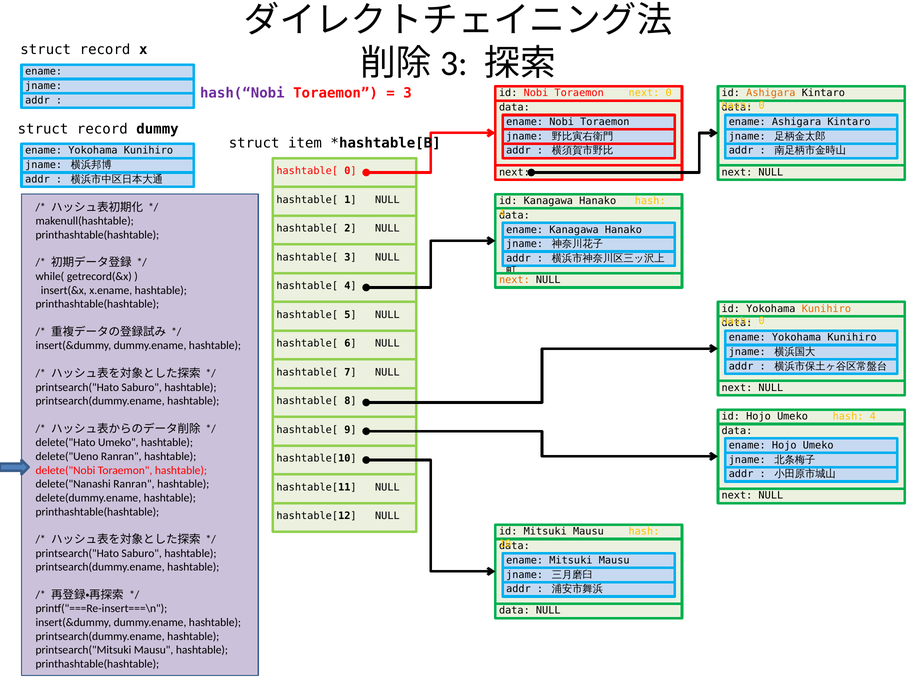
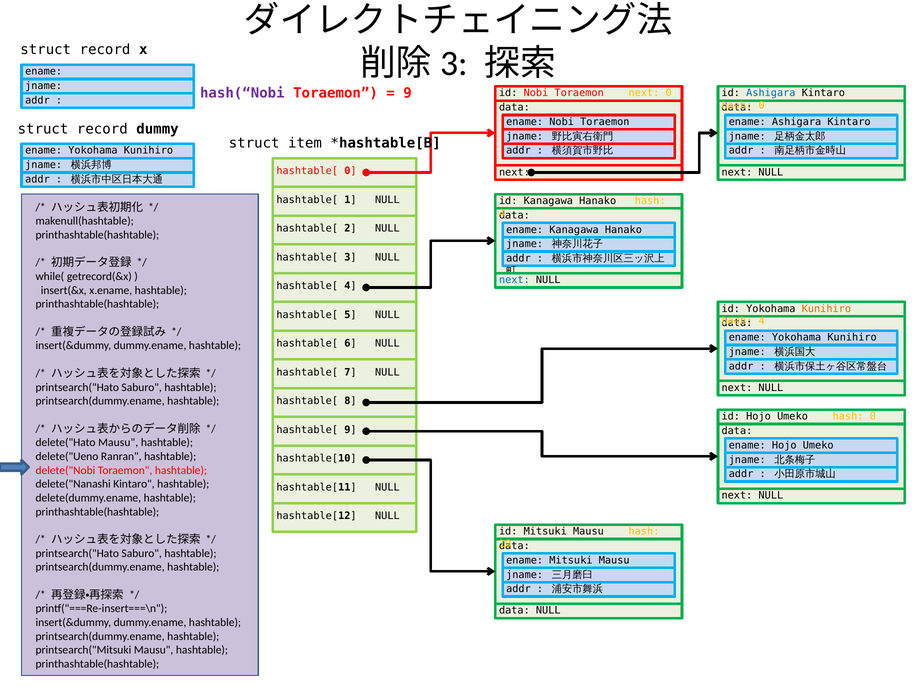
3: 3 -> 9 (408, 93)
Ashigara colour: orange -> blue (771, 93)
next colour: orange -> blue (514, 280)
0: 0 -> 4 (762, 321)
Umeko hash 4: 4 -> 0 (873, 416)
delete("Hato Umeko: Umeko -> Mausu (118, 442)
delete("Nanashi Ranran: Ranran -> Kintaro (134, 484)
